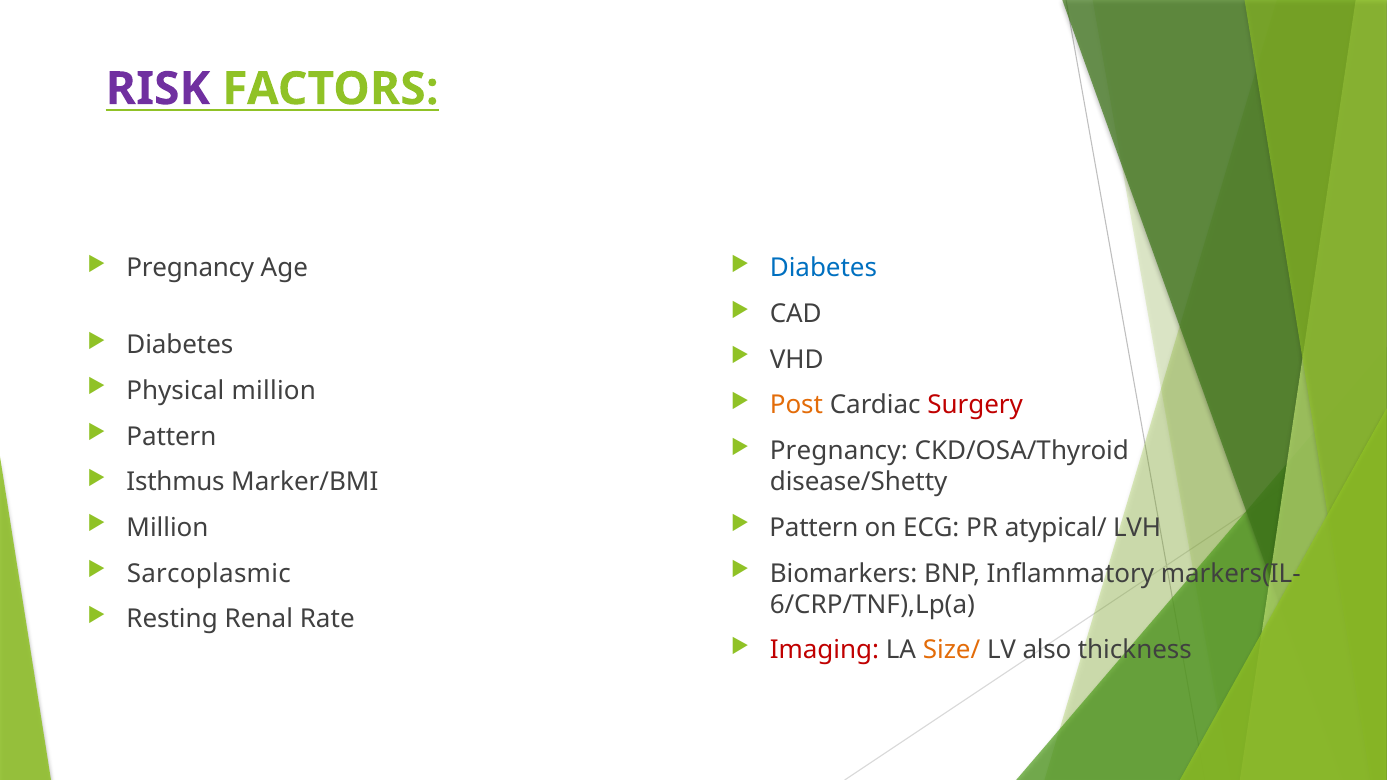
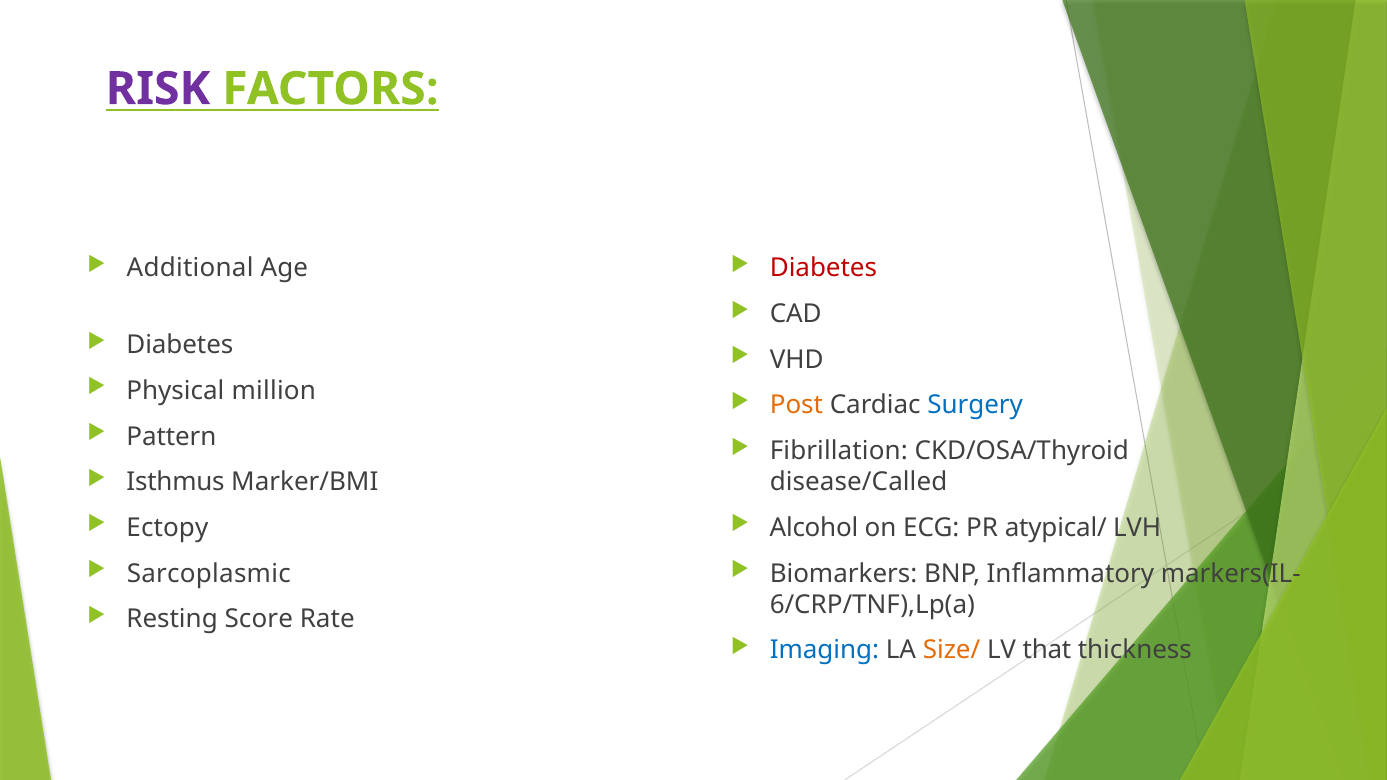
Pregnancy: Pregnancy -> Additional (190, 268)
Diabetes colour: blue -> red (823, 268)
Surgery colour: red -> blue (975, 405)
Pregnancy: Pregnancy -> Fibrillation (839, 451)
disease/Shetty: disease/Shetty -> disease/Called (859, 482)
Million: Million -> Ectopy (167, 528)
Pattern: Pattern -> Alcohol (814, 528)
Renal: Renal -> Score (259, 619)
Imaging colour: red -> blue (825, 650)
also: also -> that (1047, 650)
